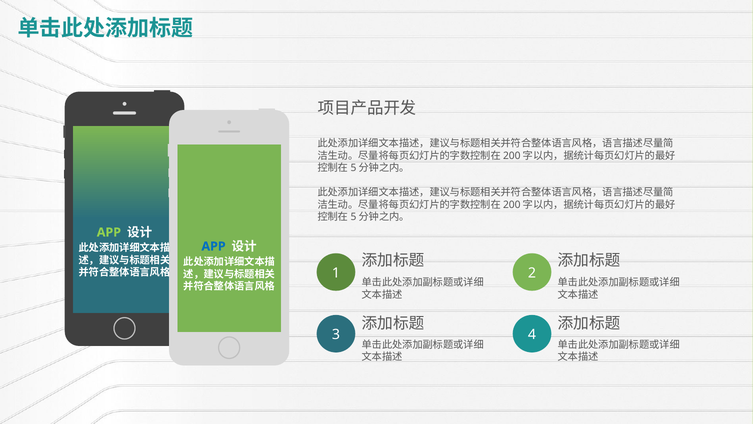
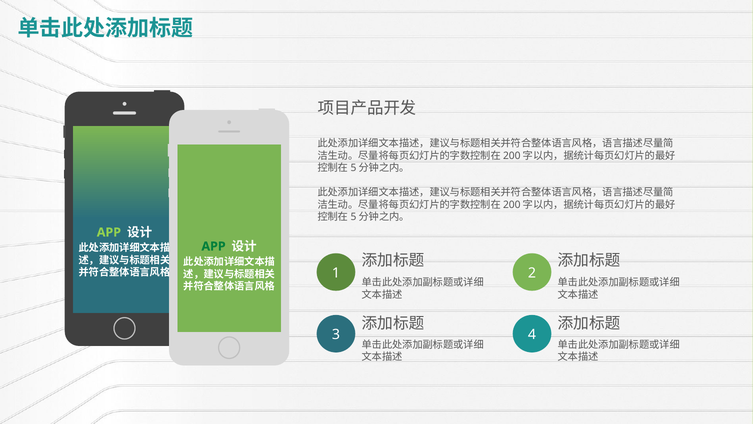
APP colour: blue -> green (214, 246)
